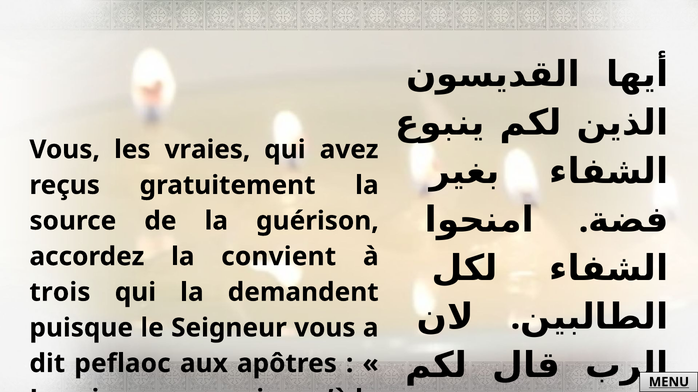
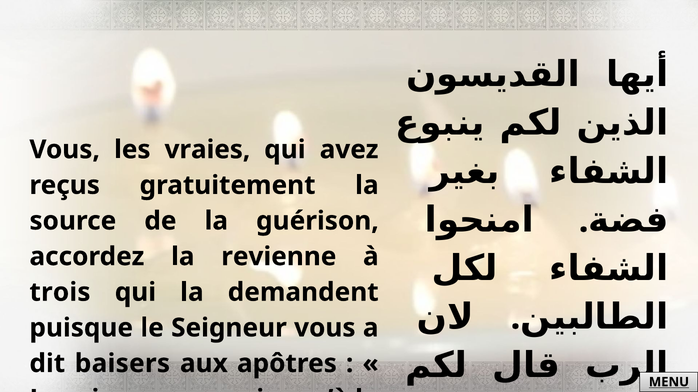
convient: convient -> revienne (279, 257)
peflaoc: peflaoc -> baisers (122, 364)
